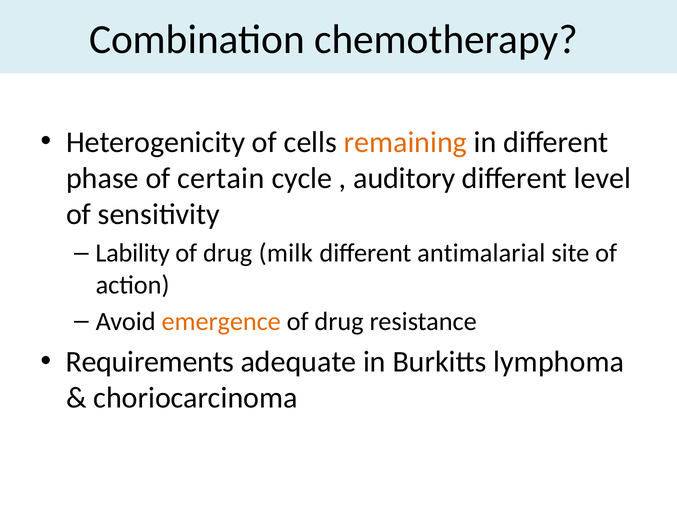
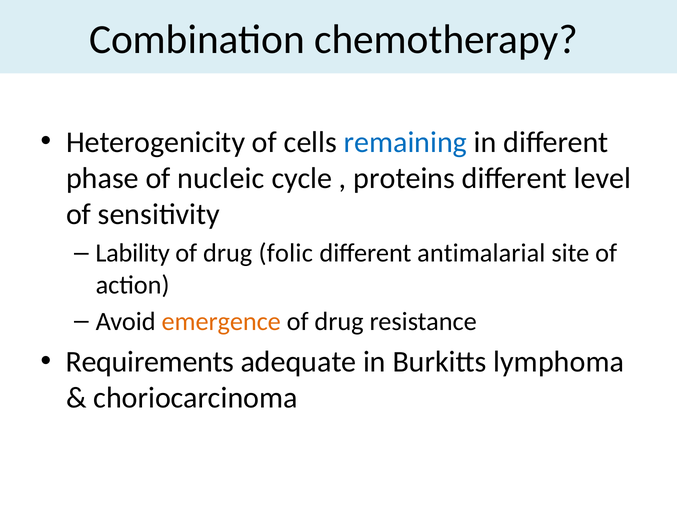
remaining colour: orange -> blue (405, 142)
certain: certain -> nucleic (221, 178)
auditory: auditory -> proteins (404, 178)
milk: milk -> folic (286, 253)
